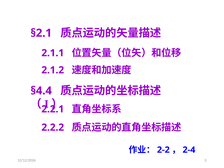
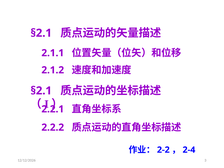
§4.4: §4.4 -> §2.1 (41, 91)
